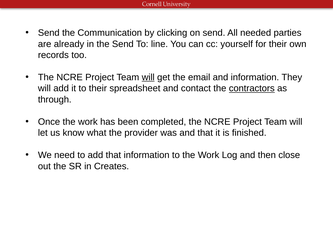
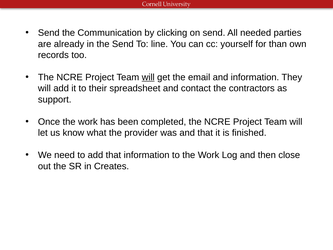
for their: their -> than (278, 44)
contractors underline: present -> none (252, 88)
through: through -> support (55, 99)
